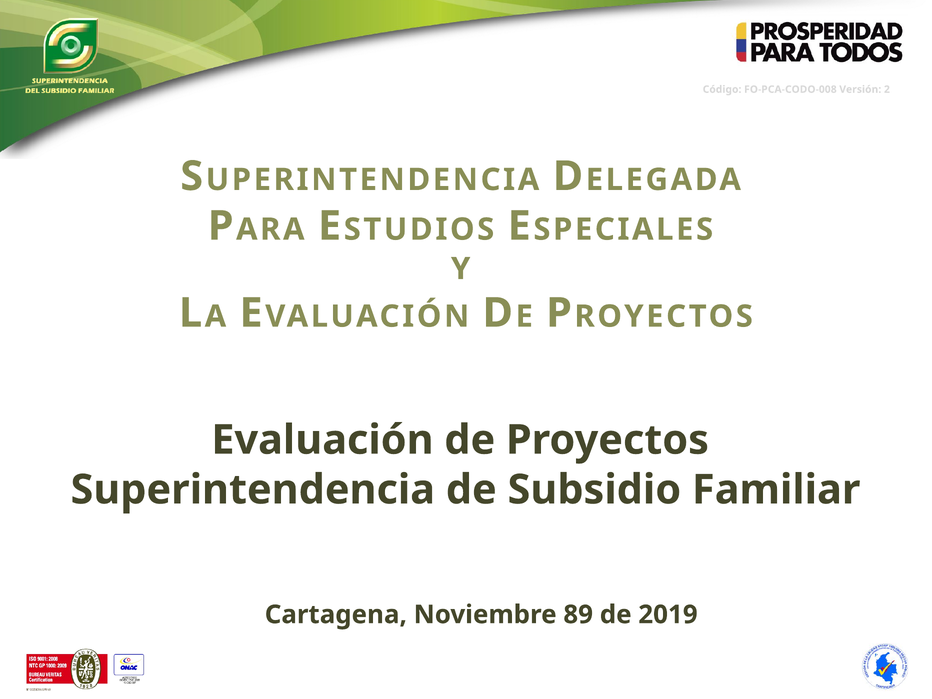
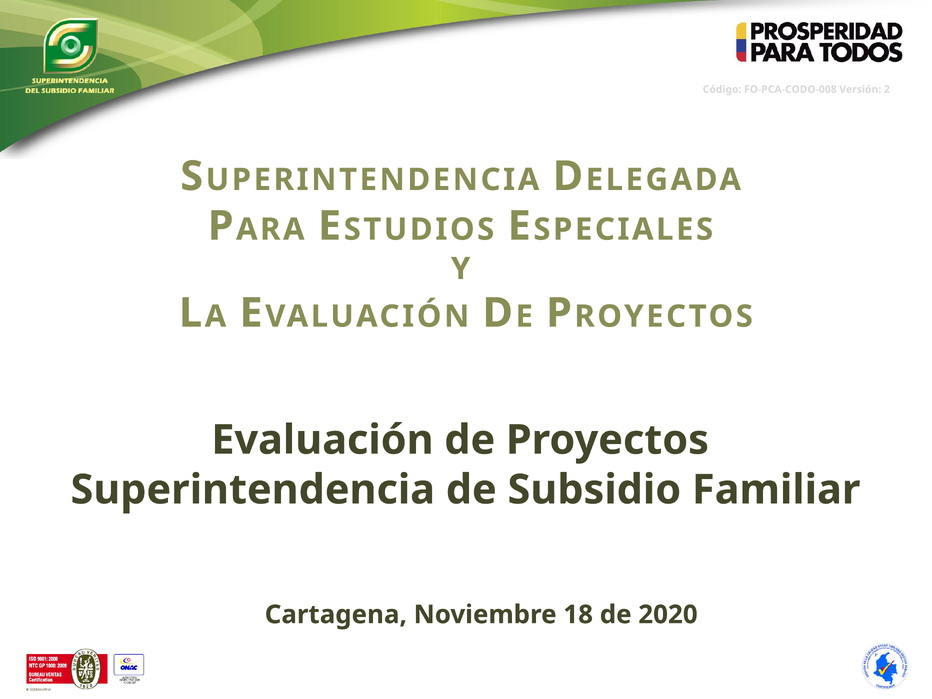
89: 89 -> 18 (578, 615)
2019: 2019 -> 2020 (668, 615)
